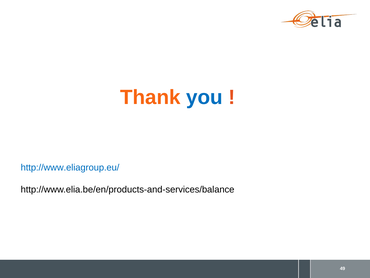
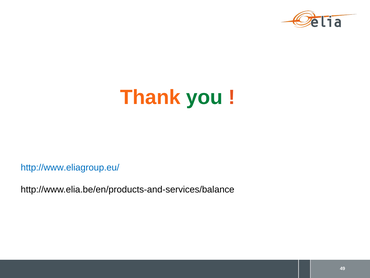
you colour: blue -> green (204, 97)
